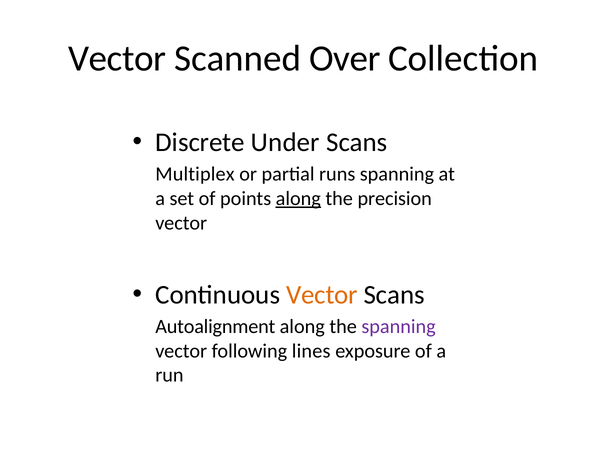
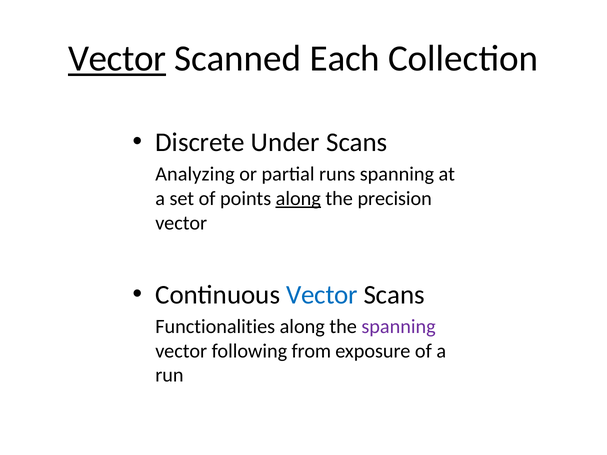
Vector underline: none -> present (117, 59)
Over: Over -> Each (345, 59)
Multiplex: Multiplex -> Analyzing (195, 174)
Vector colour: orange -> blue (322, 295)
Autoalignment: Autoalignment -> Functionalities (215, 327)
lines: lines -> from (311, 351)
